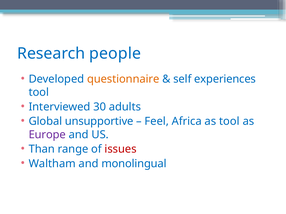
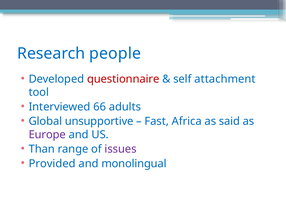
questionnaire colour: orange -> red (123, 79)
experiences: experiences -> attachment (225, 79)
30: 30 -> 66 (100, 107)
Feel: Feel -> Fast (157, 122)
as tool: tool -> said (229, 122)
issues colour: red -> purple (121, 149)
Waltham: Waltham -> Provided (52, 164)
